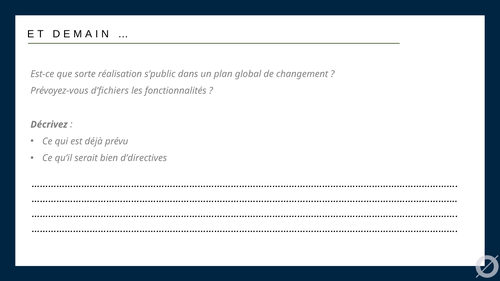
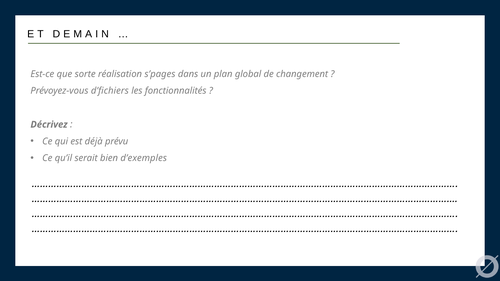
s’public: s’public -> s’pages (160, 74)
d’directives: d’directives -> d’exemples (144, 158)
